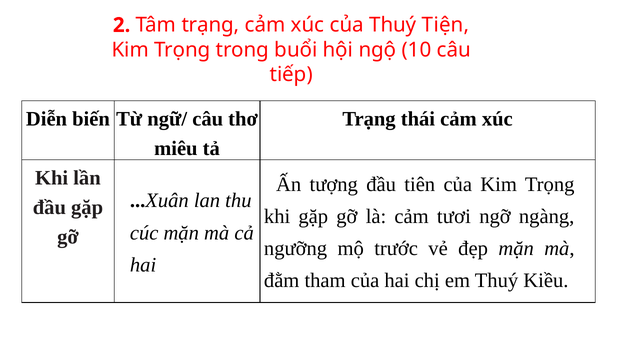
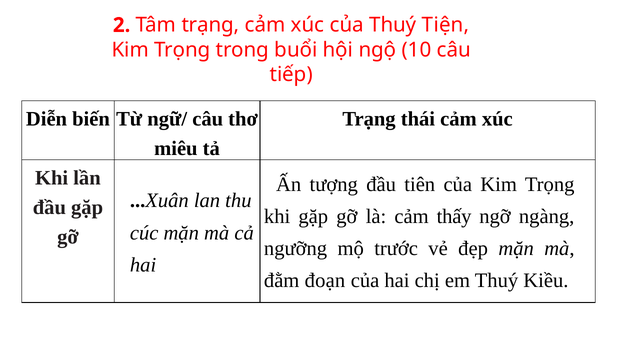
tươi: tươi -> thấy (454, 217)
tham: tham -> đoạn (325, 281)
